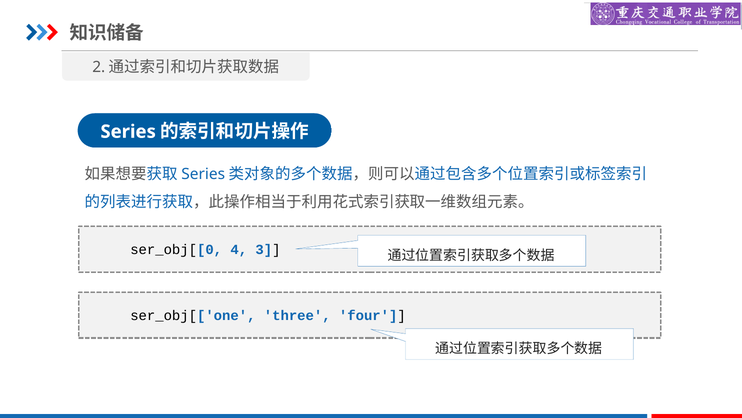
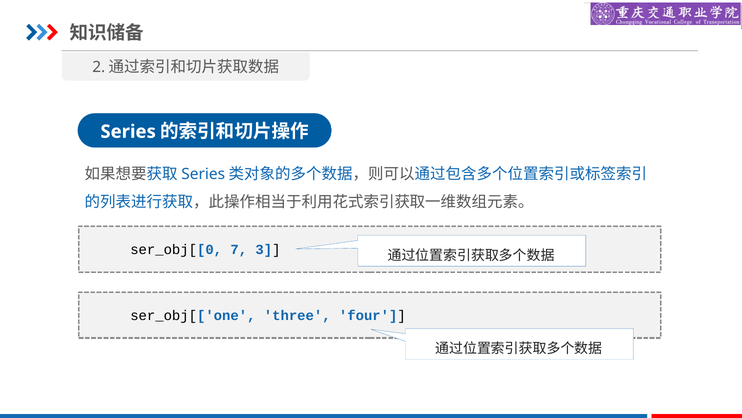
4: 4 -> 7 (239, 249)
